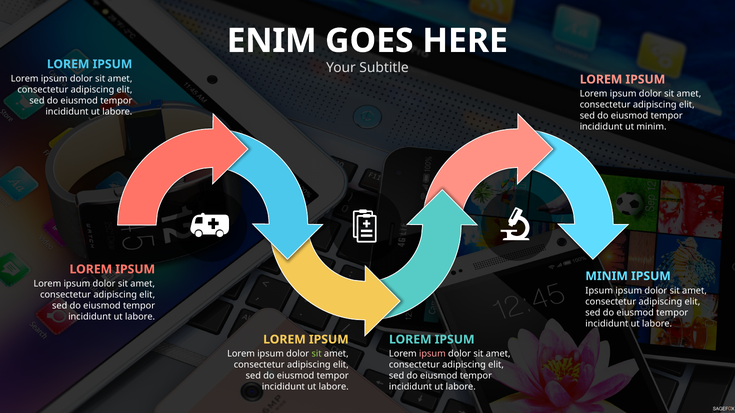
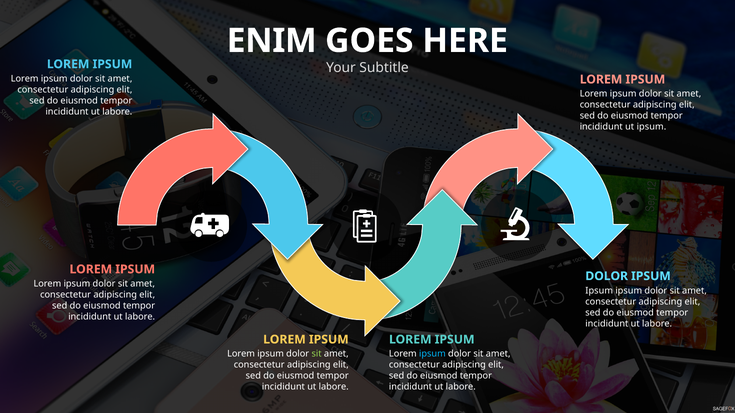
ut minim: minim -> ipsum (651, 127)
MINIM: MINIM -> DOLOR (607, 276)
ipsum colour: pink -> light blue (432, 354)
